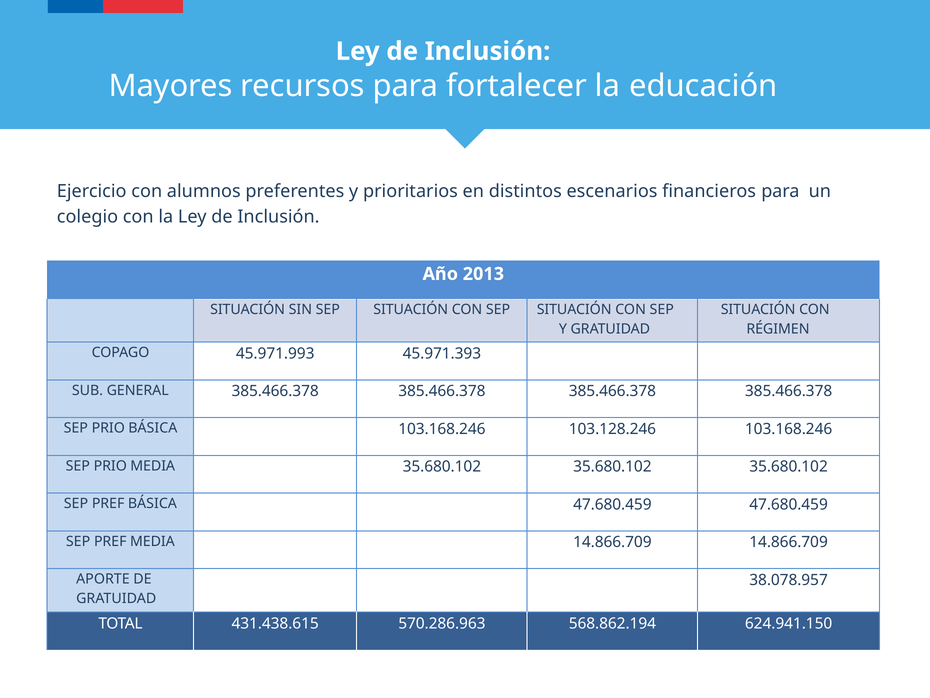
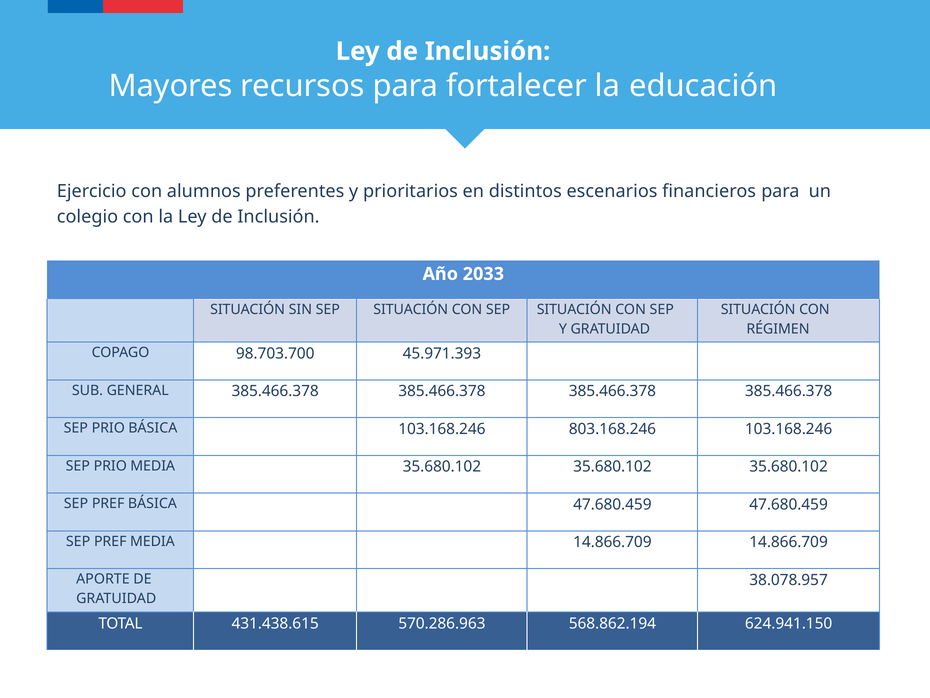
2013: 2013 -> 2033 (483, 274)
45.971.993: 45.971.993 -> 98.703.700 (275, 353)
103.128.246: 103.128.246 -> 803.168.246 (612, 429)
